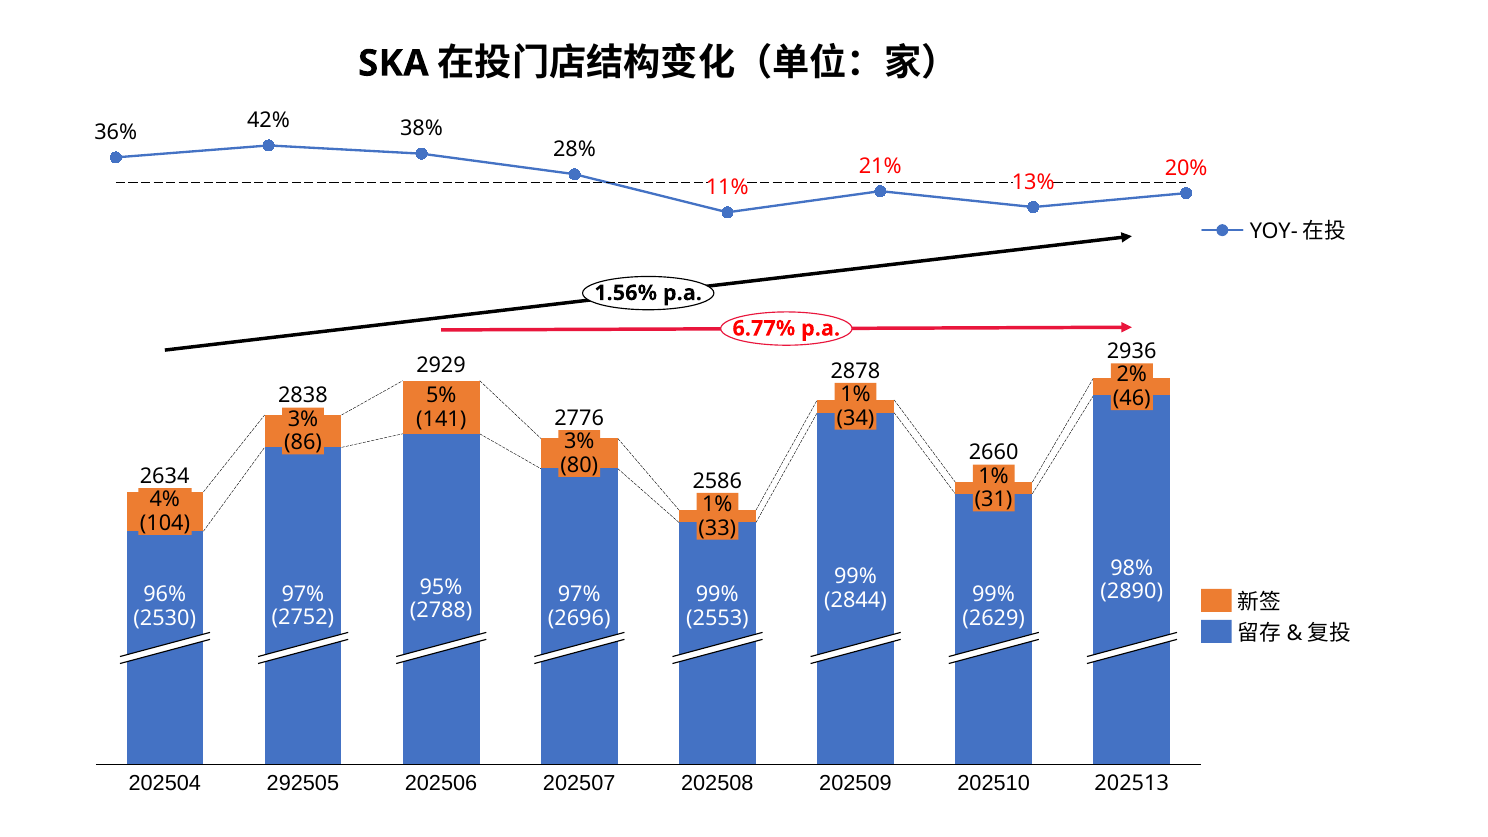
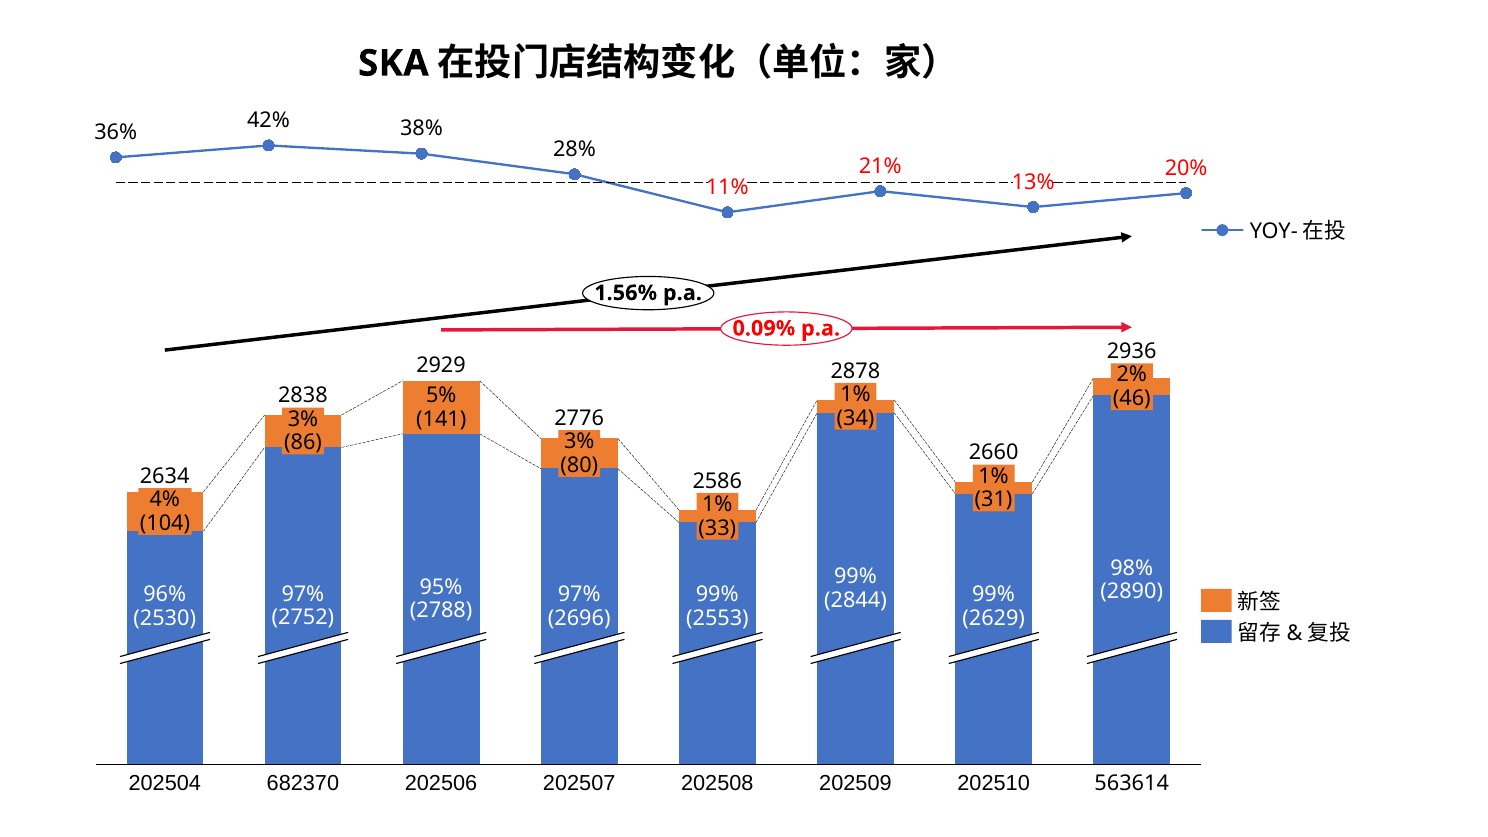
6.77%: 6.77% -> 0.09% (764, 328)
292505: 292505 -> 682370 (303, 783)
202513: 202513 -> 563614 (1132, 783)
